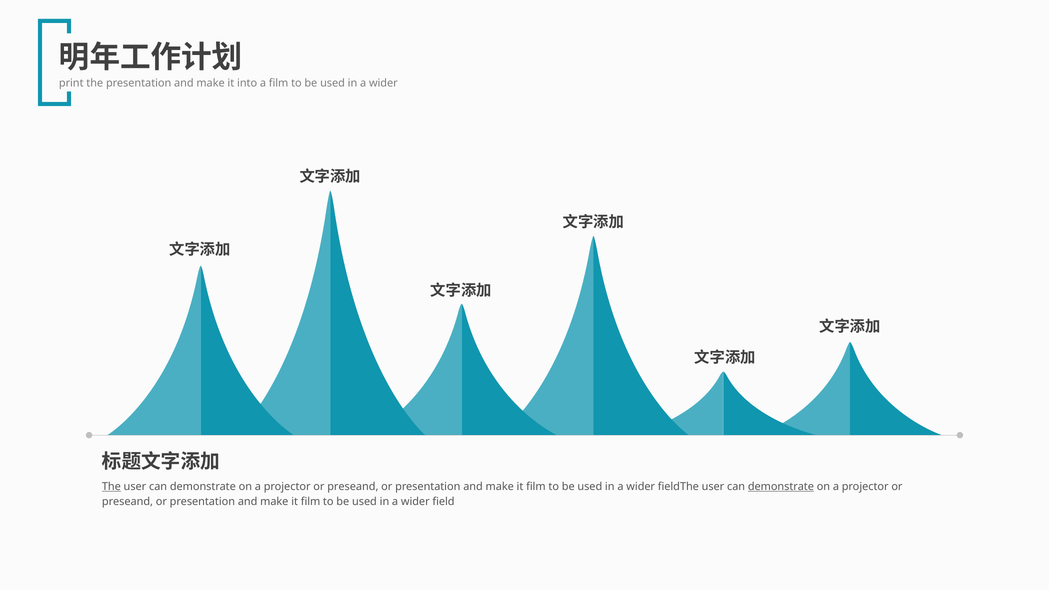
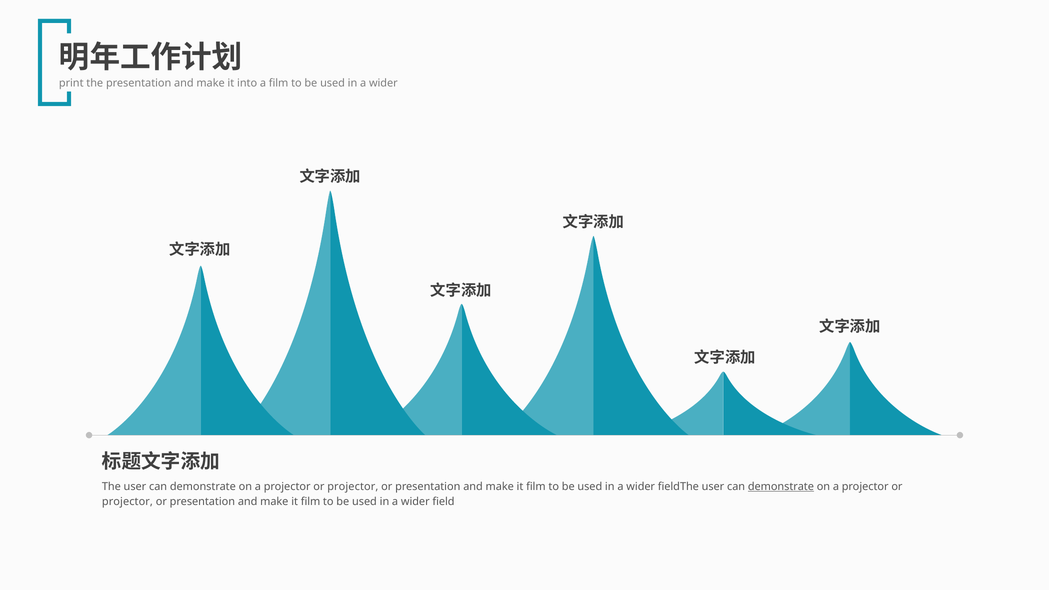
The underline: present -> none (111, 487)
preseand: preseand -> projector (353, 487)
preseand: preseand -> projector (127, 502)
